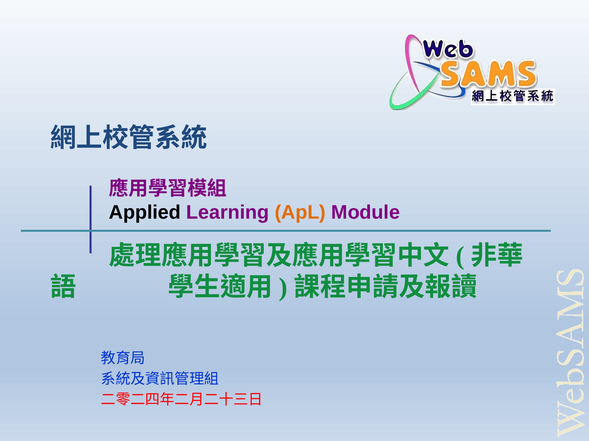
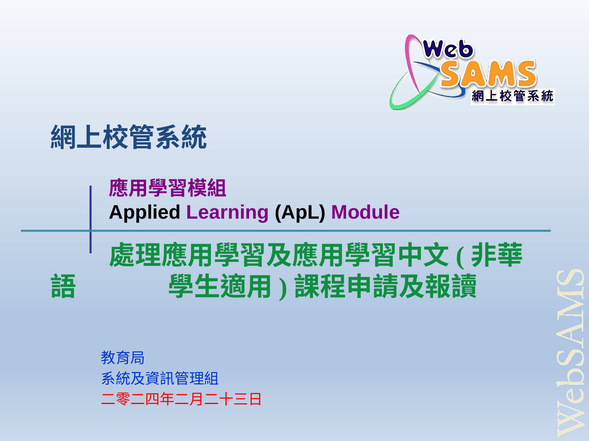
ApL colour: orange -> black (300, 213)
